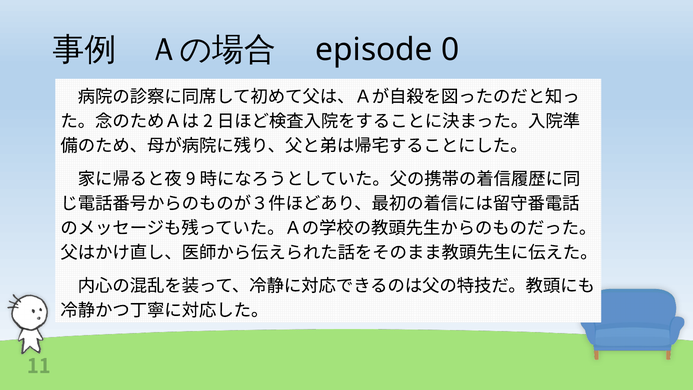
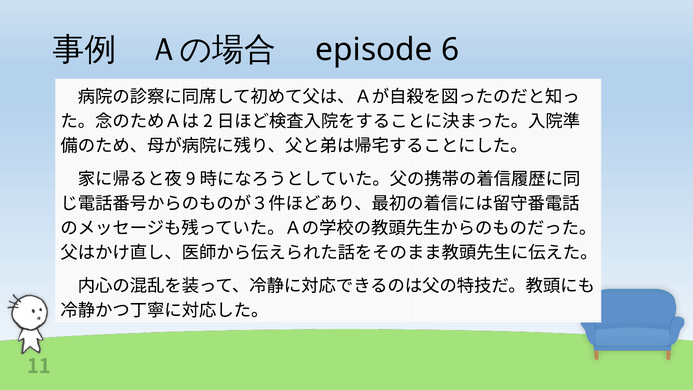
0: 0 -> 6 (450, 50)
